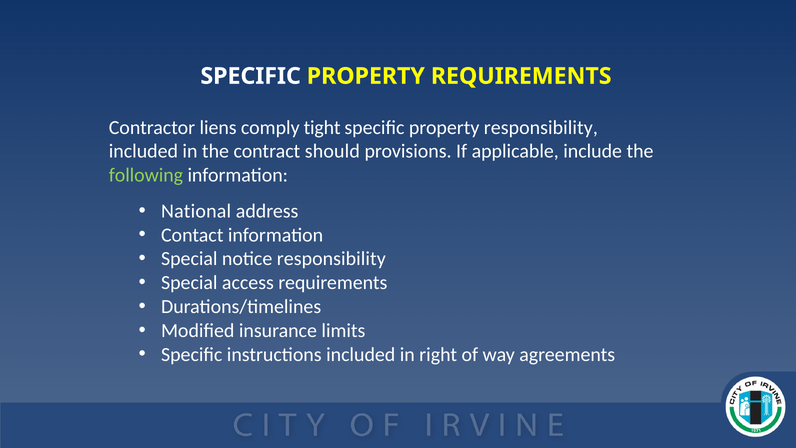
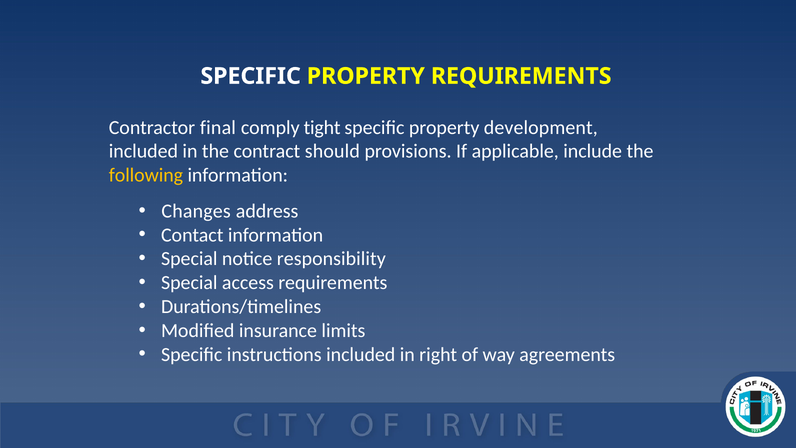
liens: liens -> final (218, 127)
property responsibility: responsibility -> development (541, 127)
following colour: light green -> yellow (146, 175)
National: National -> Changes (196, 211)
